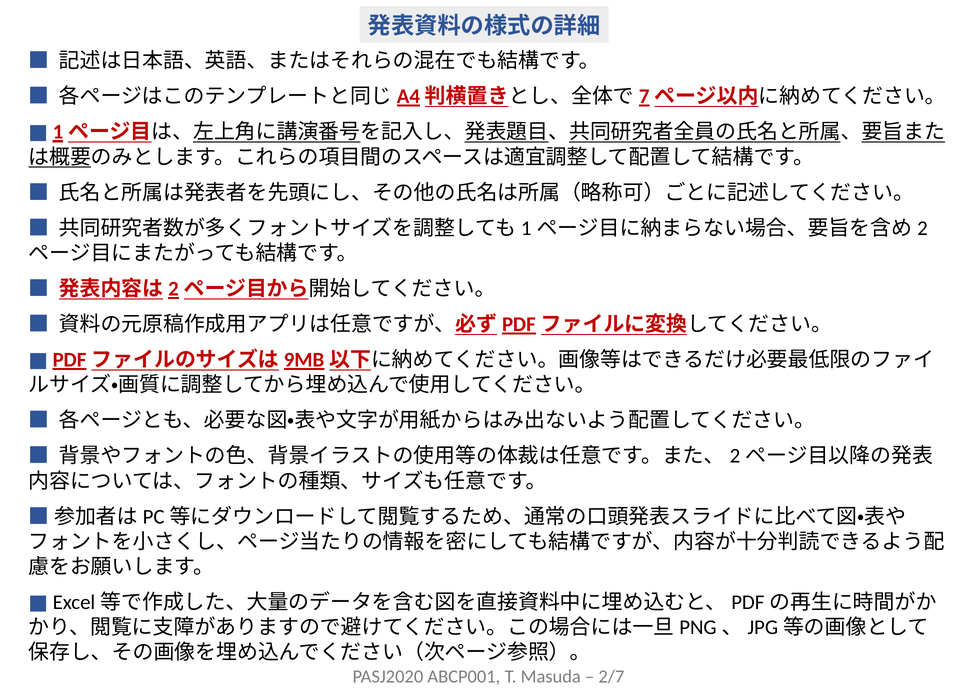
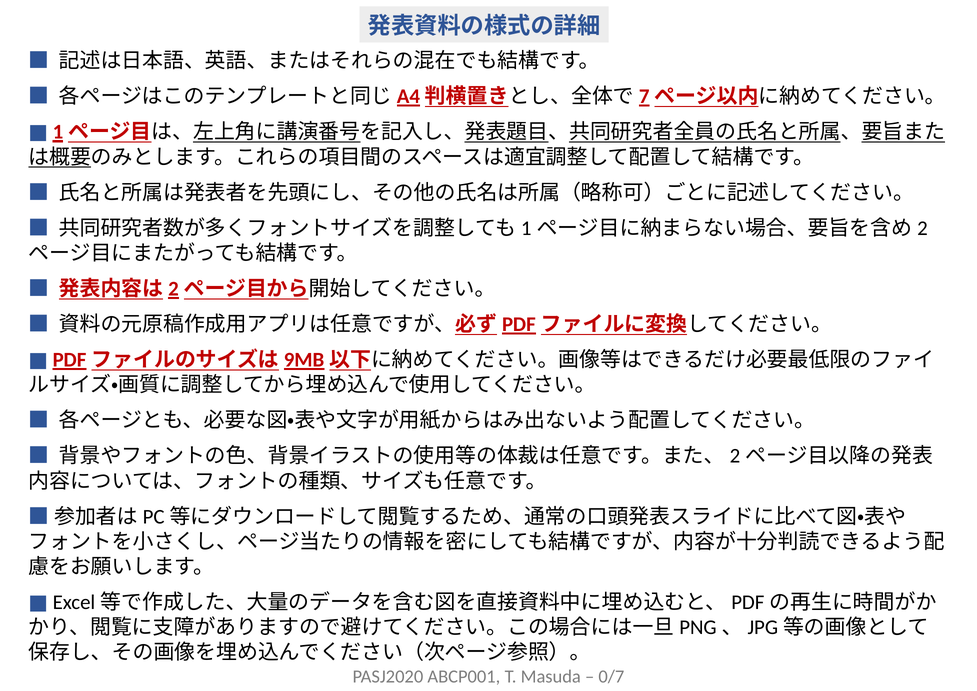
2/7: 2/7 -> 0/7 (611, 676)
